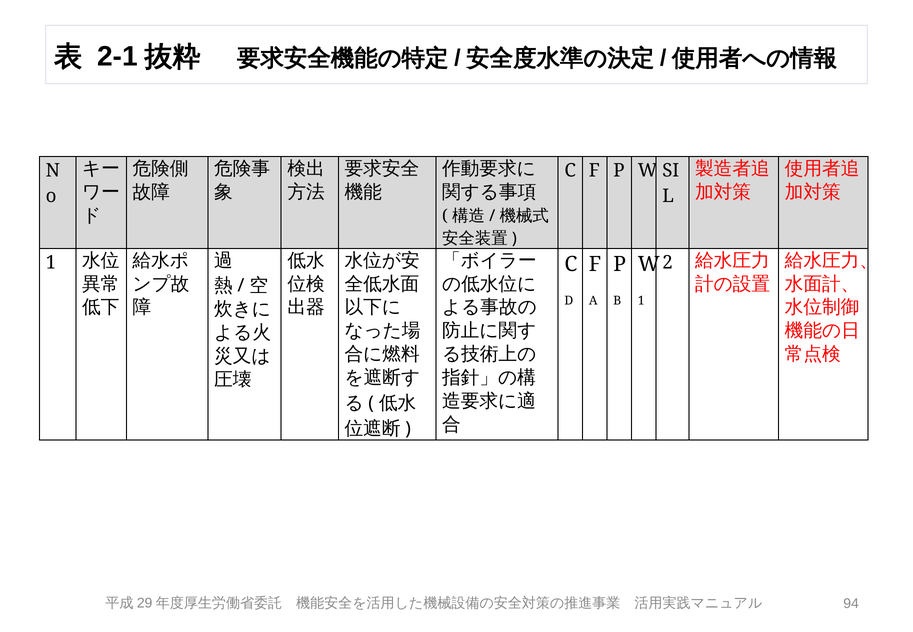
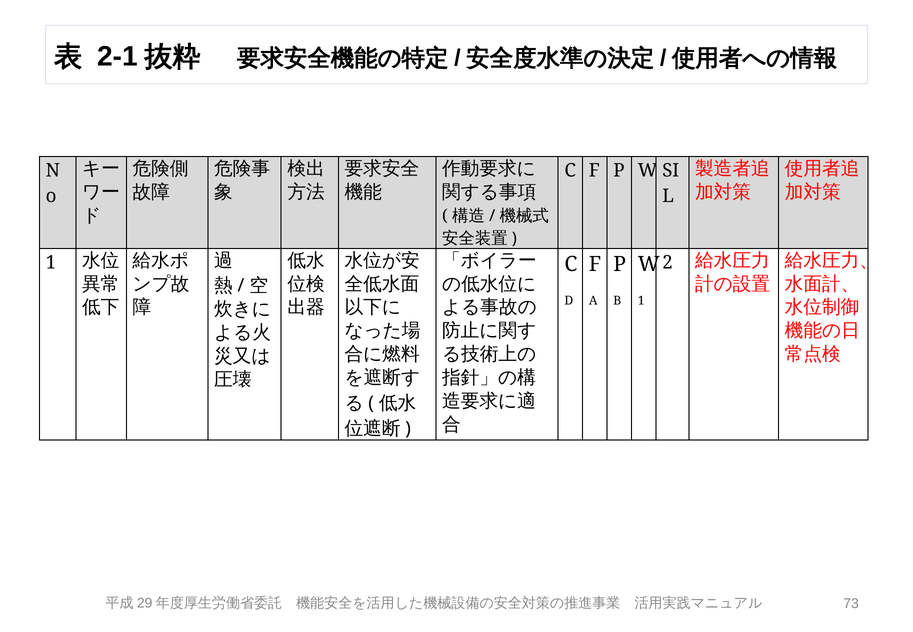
94: 94 -> 73 (851, 604)
